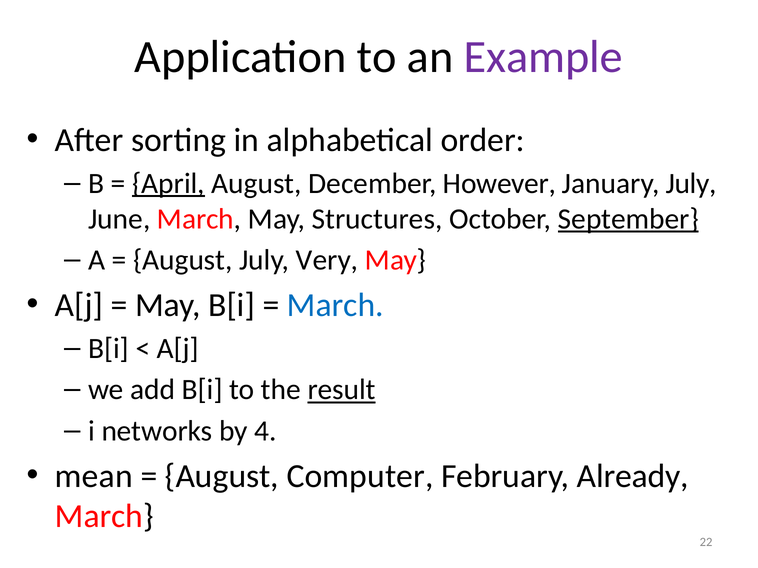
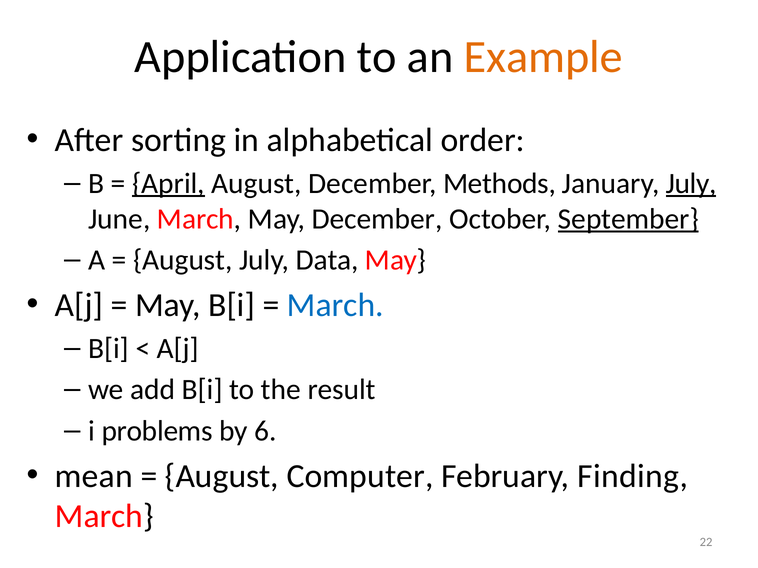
Example colour: purple -> orange (543, 57)
However: However -> Methods (500, 184)
July underline: none -> present (691, 184)
May Structures: Structures -> December (377, 219)
Very: Very -> Data (327, 260)
result underline: present -> none (342, 390)
networks: networks -> problems (157, 431)
4: 4 -> 6 (265, 431)
Already: Already -> Finding (633, 476)
